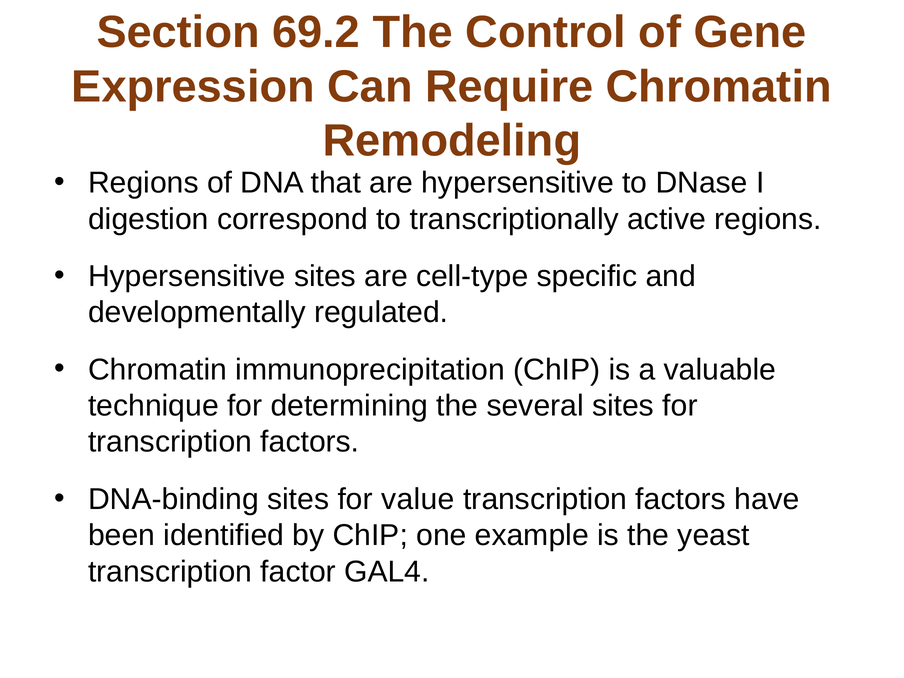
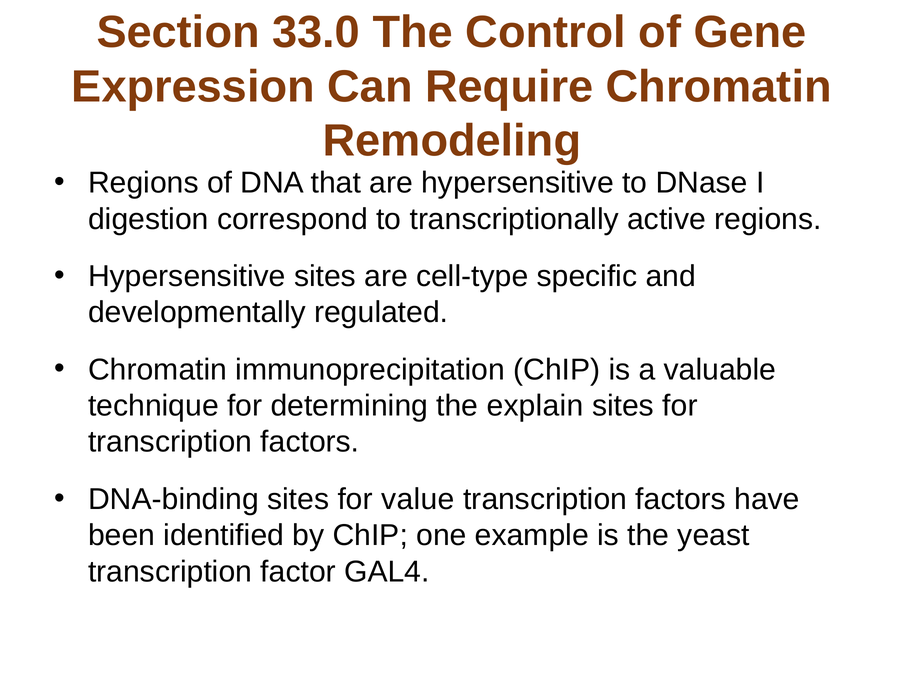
69.2: 69.2 -> 33.0 (316, 33)
several: several -> explain (535, 406)
